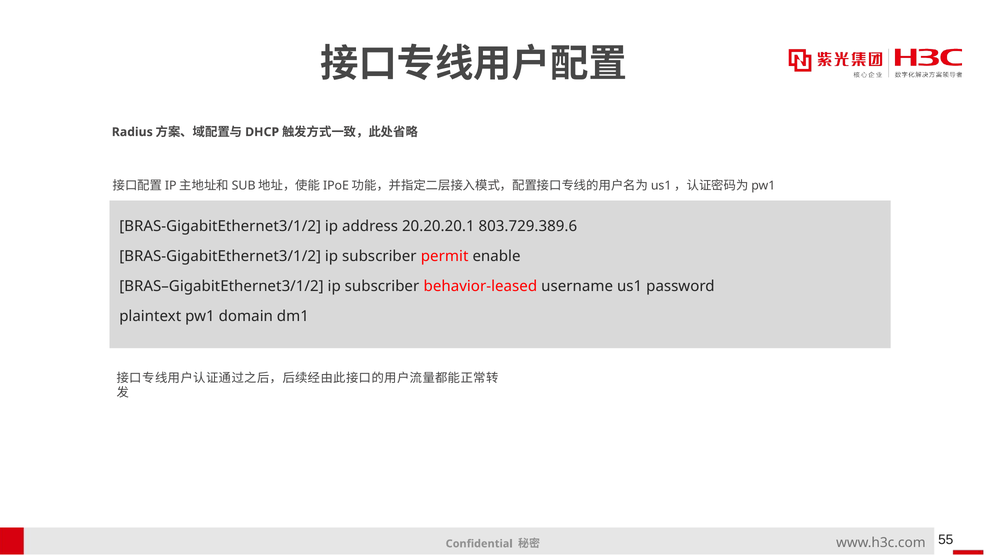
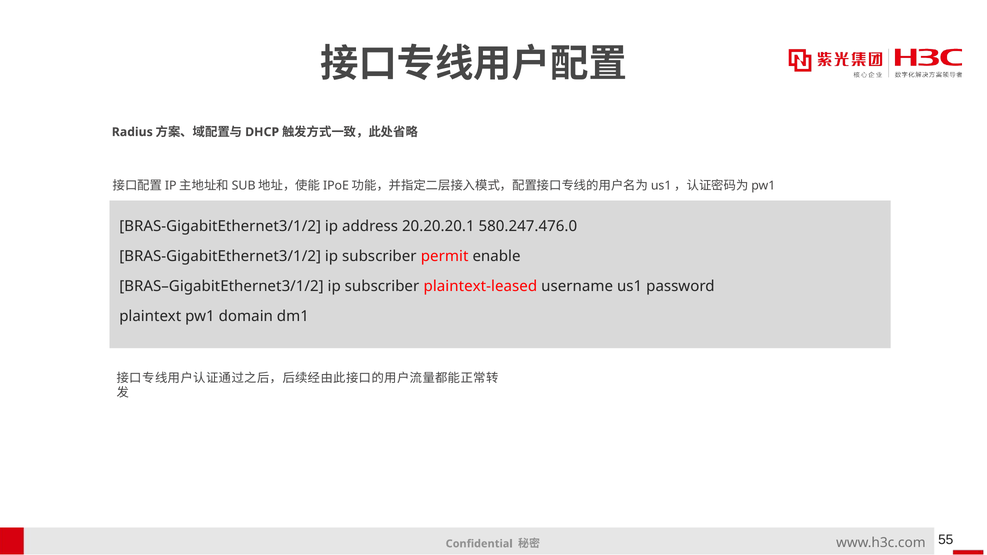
803.729.389.6: 803.729.389.6 -> 580.247.476.0 (528, 227)
behavior-leased: behavior-leased -> plaintext-leased (480, 287)
